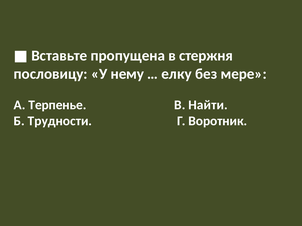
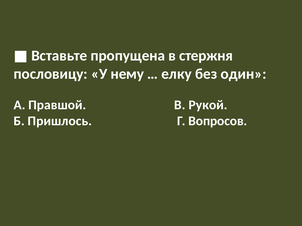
мере: мере -> один (244, 74)
Терпенье: Терпенье -> Правшой (57, 105)
Найти: Найти -> Рукой (208, 105)
Трудности: Трудности -> Пришлось (60, 121)
Воротник: Воротник -> Вопросов (218, 121)
